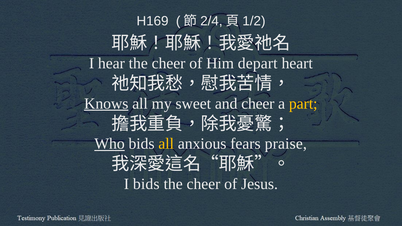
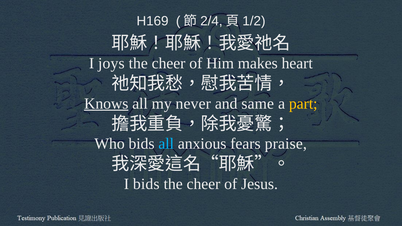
hear: hear -> joys (111, 63)
depart: depart -> makes (258, 63)
sweet: sweet -> never (193, 104)
and cheer: cheer -> same (258, 104)
Who underline: present -> none (110, 144)
all colour: yellow -> light blue (166, 144)
